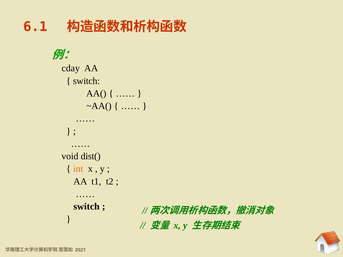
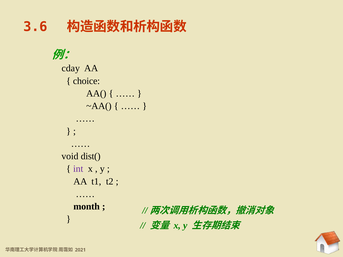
6.1: 6.1 -> 3.6 (35, 27)
switch: switch -> choice (86, 81)
int colour: orange -> purple (78, 169)
switch: switch -> month (87, 207)
